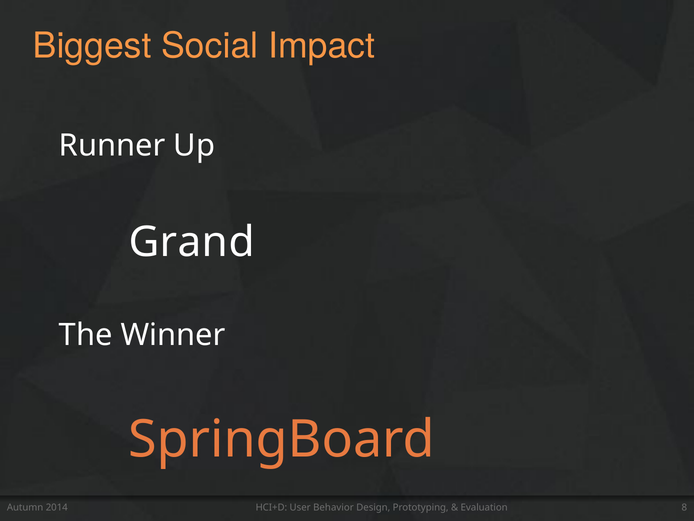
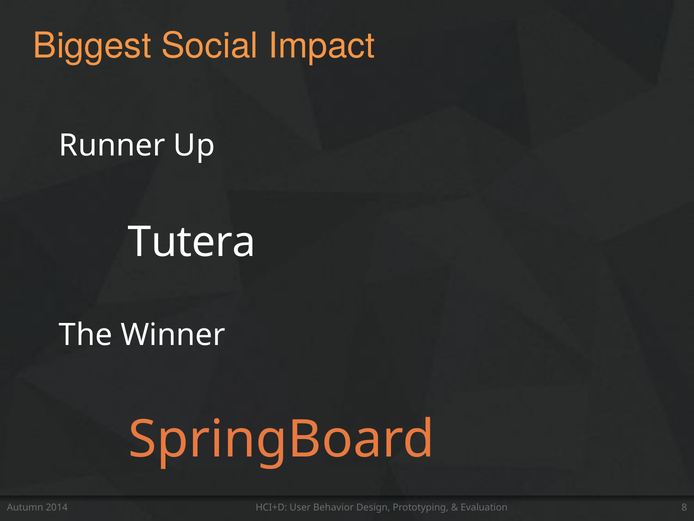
Grand: Grand -> Tutera (192, 242)
